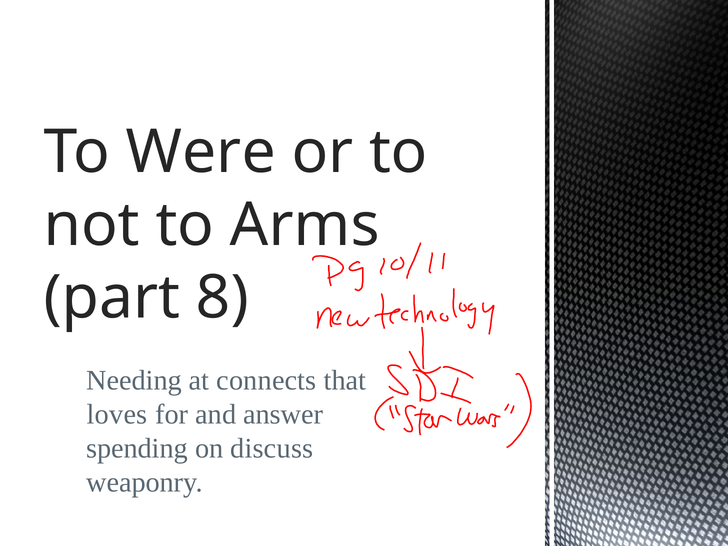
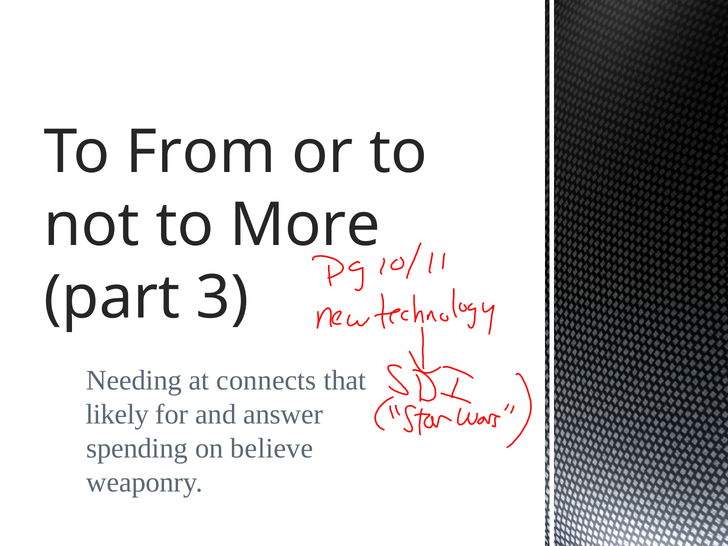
Were: Were -> From (201, 152)
Arms: Arms -> More (305, 225)
8: 8 -> 3 (222, 298)
loves: loves -> likely (117, 415)
discuss: discuss -> believe (272, 449)
